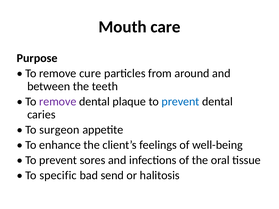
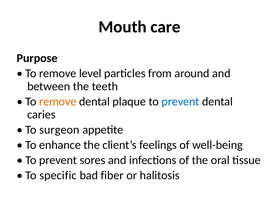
cure: cure -> level (90, 73)
remove colour: purple -> orange (58, 102)
send: send -> fiber (112, 176)
